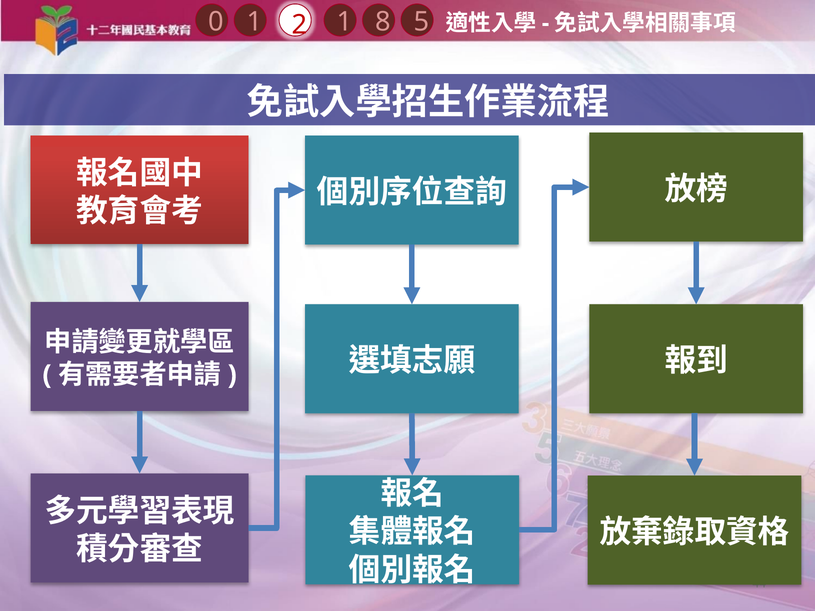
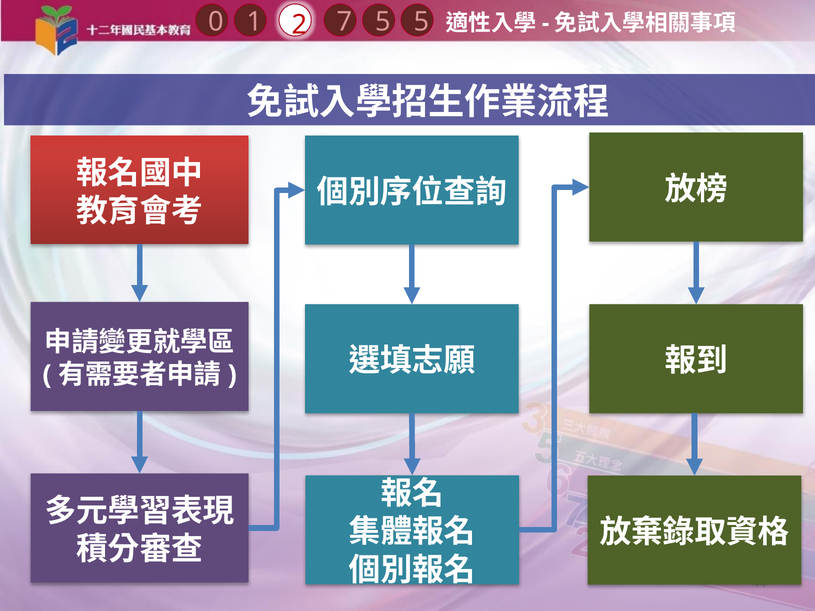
1 8: 8 -> 5 (383, 22)
2 1: 1 -> 7 (344, 22)
